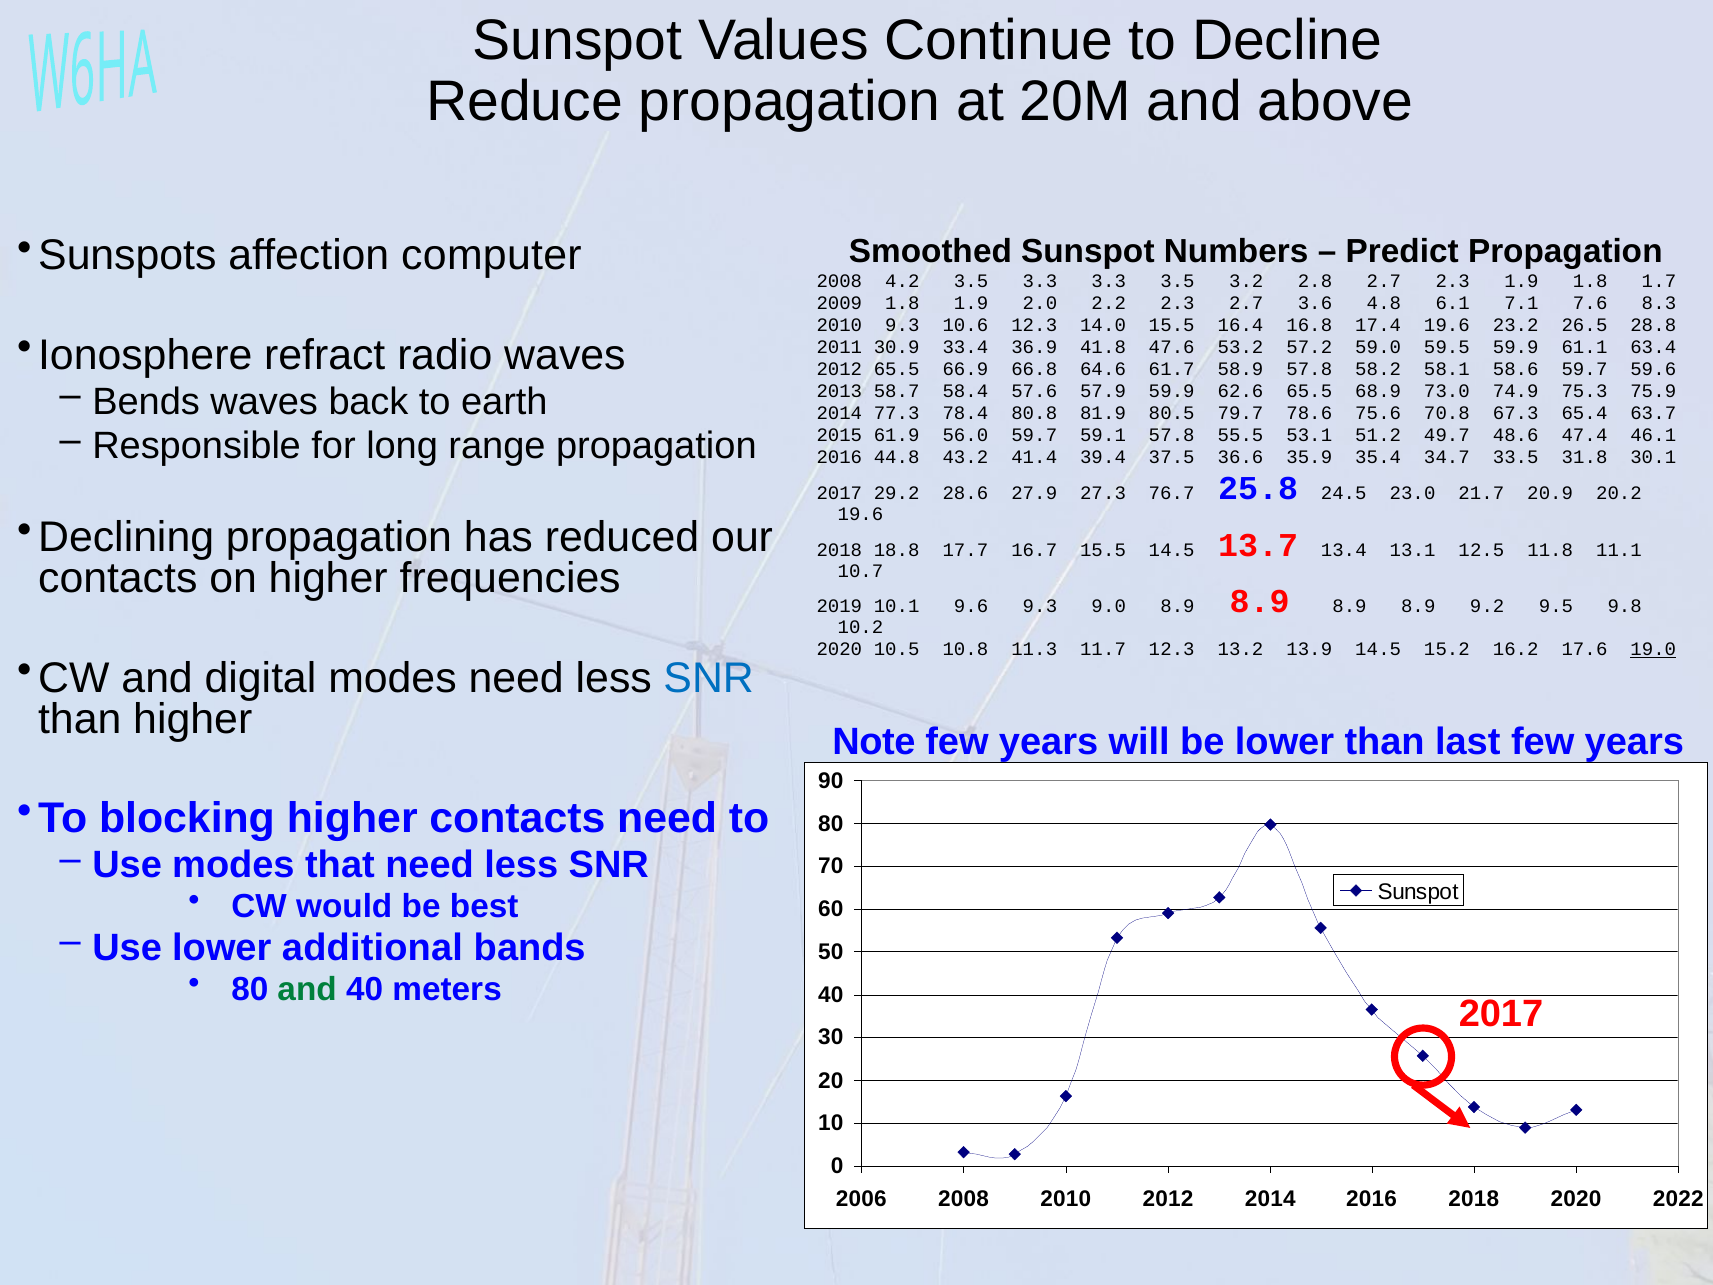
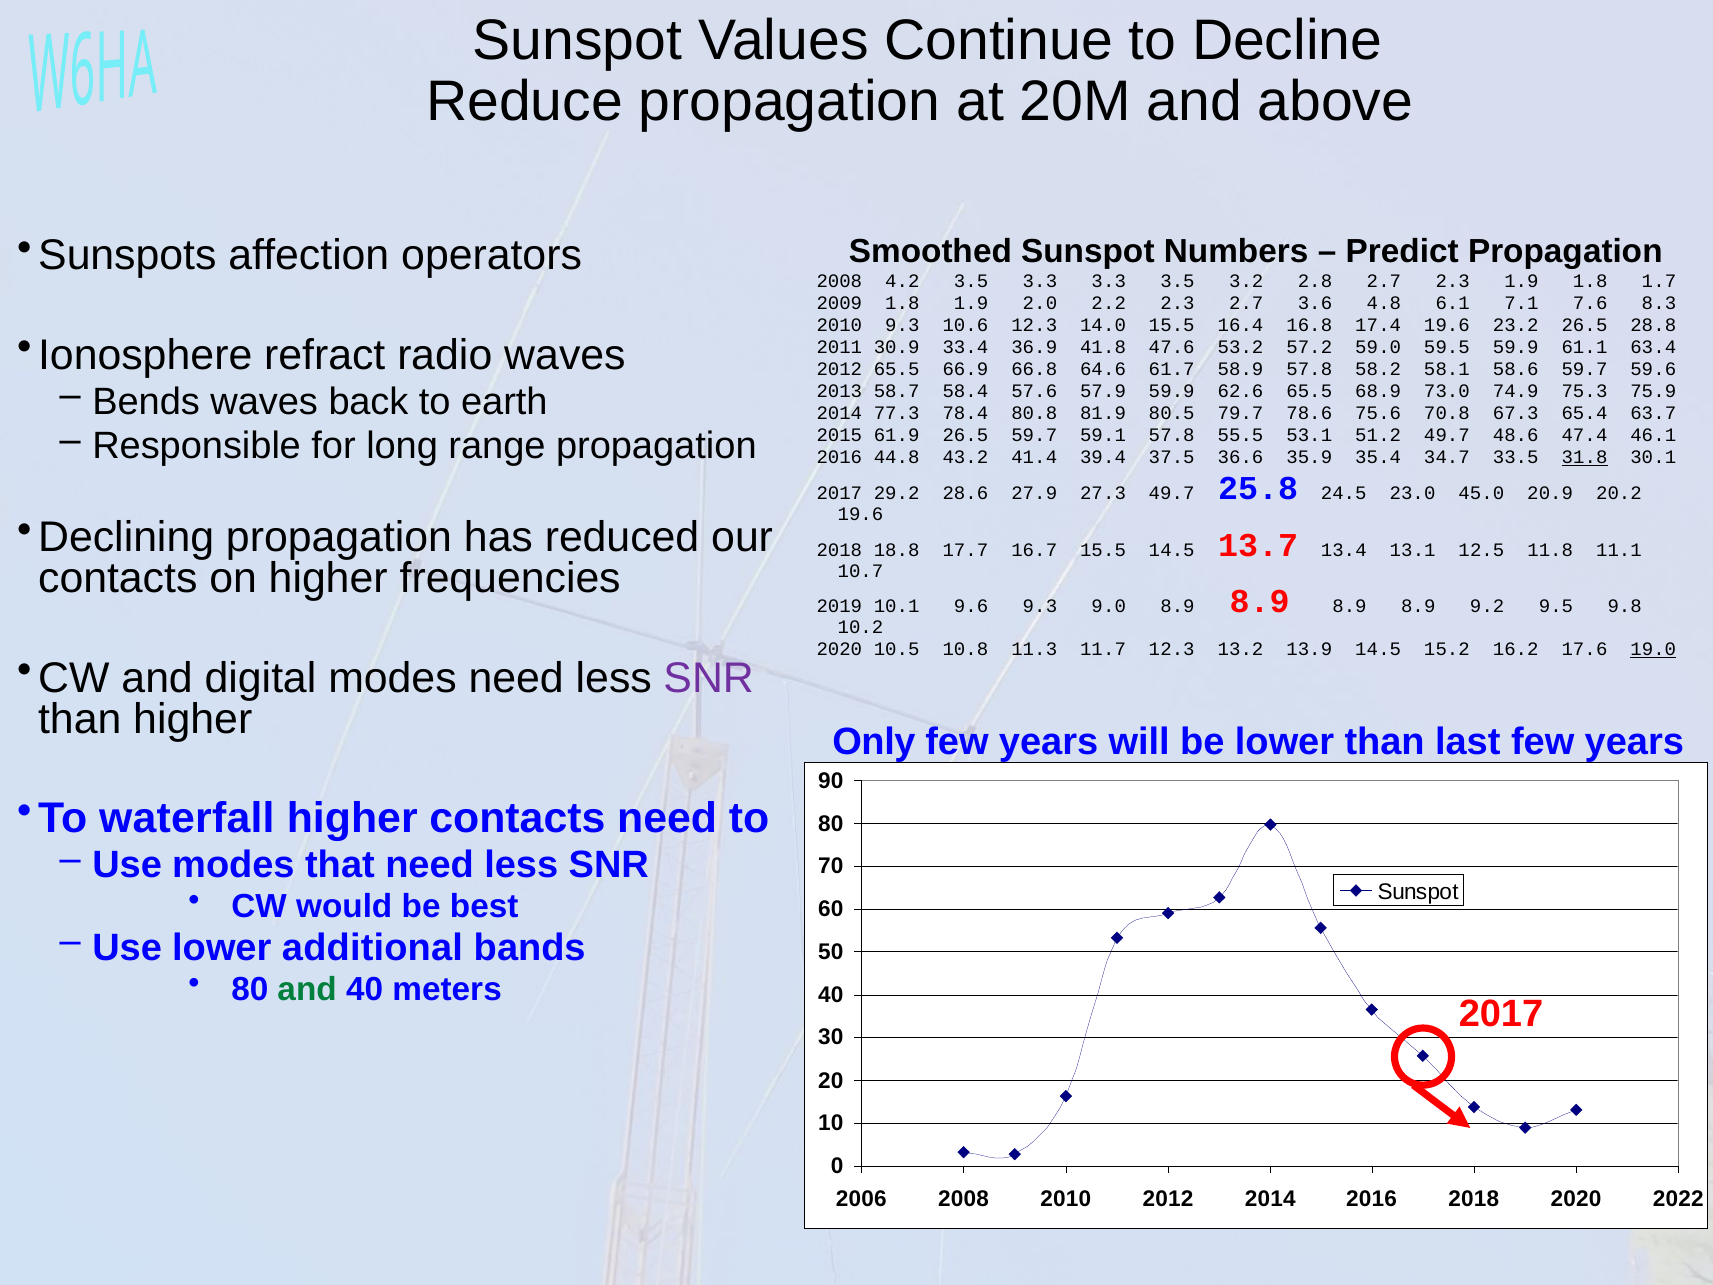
computer: computer -> operators (492, 256)
61.9 56.0: 56.0 -> 26.5 (965, 435)
31.8 underline: none -> present (1585, 457)
27.3 76.7: 76.7 -> 49.7 (1172, 493)
21.7: 21.7 -> 45.0 (1481, 493)
SNR colour: blue -> purple (709, 678)
Note: Note -> Only (874, 742)
blocking: blocking -> waterfall (187, 818)
